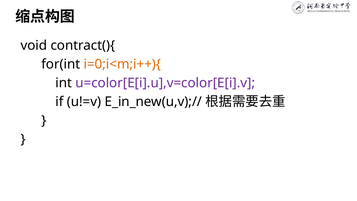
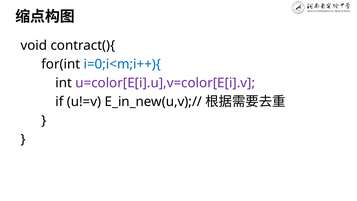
i=0;i<m;i++){ colour: orange -> blue (122, 64)
